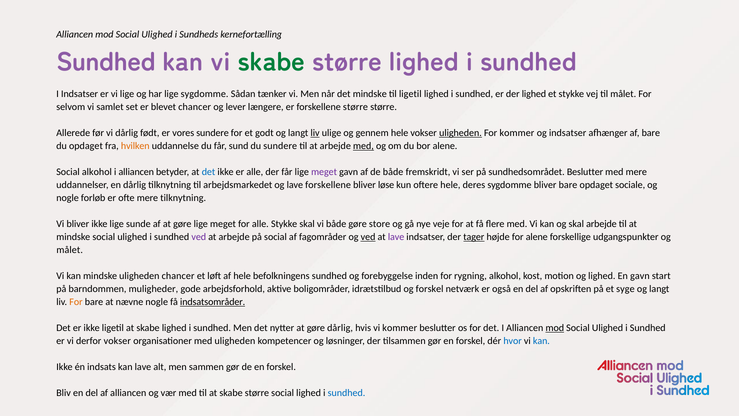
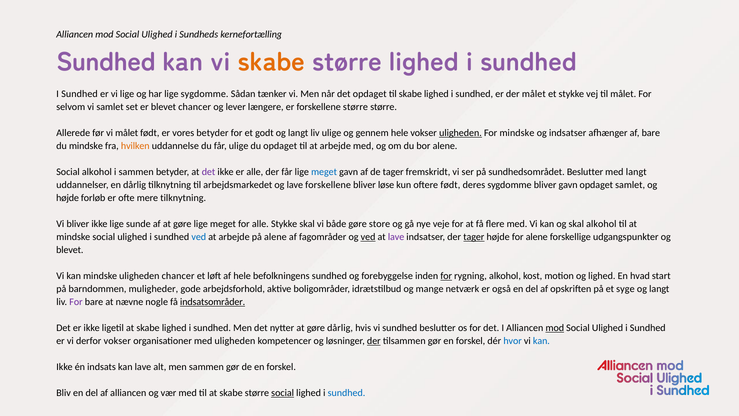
skabe colour: green -> orange (271, 62)
Indsatser: Indsatser -> Sundhed (79, 94)
det mindske: mindske -> opdaget (370, 94)
til ligetil: ligetil -> skabe (410, 94)
der lighed: lighed -> målet (534, 94)
vi dårlig: dårlig -> målet (127, 133)
vores sundere: sundere -> betyder (212, 133)
liv underline: present -> none (315, 133)
For kommer: kommer -> mindske (517, 133)
du opdaget: opdaget -> mindske (86, 146)
får sund: sund -> ulige (239, 146)
du sundere: sundere -> opdaget (280, 146)
med underline: present -> none (363, 146)
alliancen: alliancen -> sammen (136, 172)
det colour: blue -> purple (209, 172)
meget colour: purple -> blue (324, 172)
de både: både -> tager (393, 172)
med mere: mere -> langt (636, 172)
oftere hele: hele -> født (450, 185)
bliver bare: bare -> gavn (568, 185)
opdaget sociale: sociale -> samlet (630, 185)
nogle: nogle -> højde (68, 198)
skal arbejde: arbejde -> alkohol (601, 224)
ved colour: purple -> blue (199, 237)
på social: social -> alene (275, 237)
målet: målet -> blevet (70, 250)
for underline: none -> present (446, 276)
En gavn: gavn -> hvad (640, 276)
og forskel: forskel -> mange (430, 289)
For colour: orange -> purple (76, 302)
vi kommer: kommer -> sundhed (400, 328)
der underline: none -> present (374, 341)
social underline: none -> present (283, 393)
